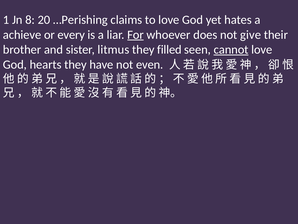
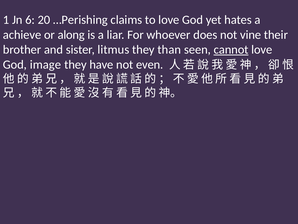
8: 8 -> 6 (30, 20)
every: every -> along (71, 35)
For underline: present -> none (136, 35)
give: give -> vine (251, 35)
filled: filled -> than (169, 50)
hearts: hearts -> image (46, 64)
